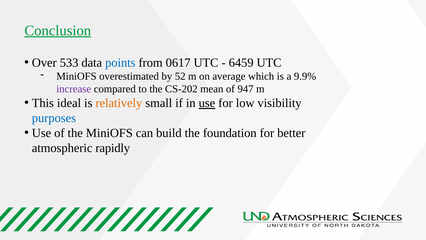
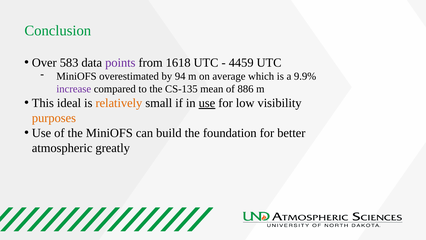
Conclusion underline: present -> none (58, 31)
533: 533 -> 583 (69, 62)
points colour: blue -> purple (120, 62)
0617: 0617 -> 1618 (178, 62)
6459: 6459 -> 4459 (241, 62)
52: 52 -> 94 (180, 76)
CS-202: CS-202 -> CS-135 (181, 89)
947: 947 -> 886 (246, 89)
purposes colour: blue -> orange (54, 118)
rapidly: rapidly -> greatly (113, 148)
